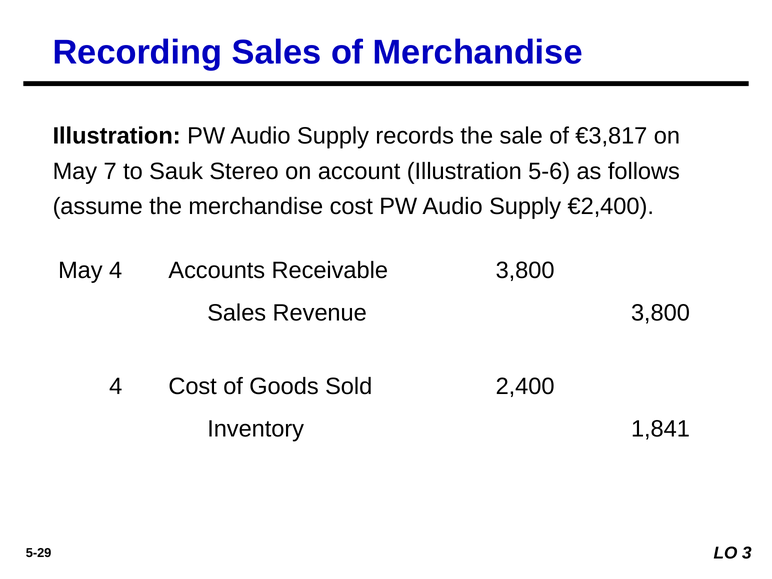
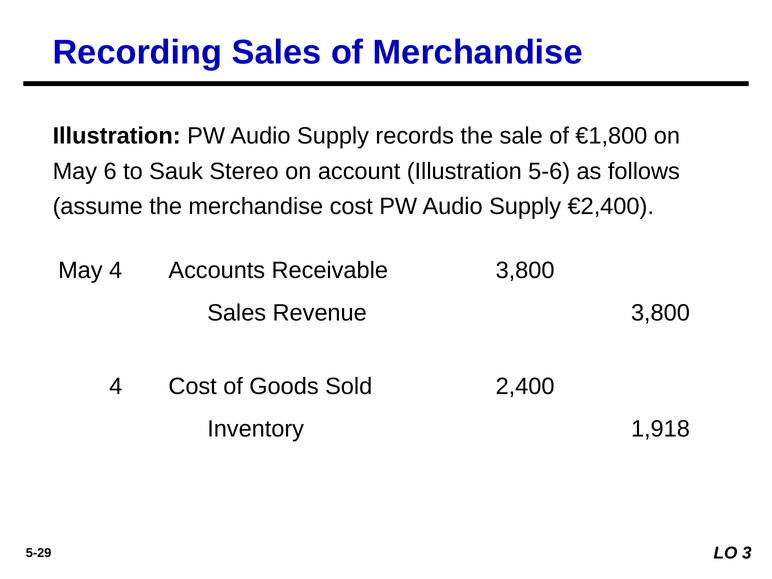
€3,817: €3,817 -> €1,800 (611, 136)
7: 7 -> 6 (110, 171)
1,841: 1,841 -> 1,918 (660, 429)
